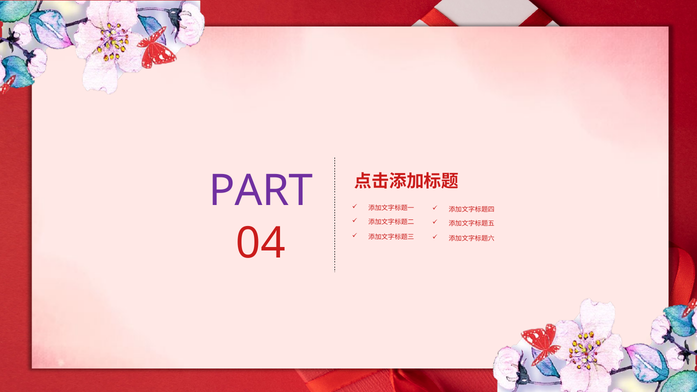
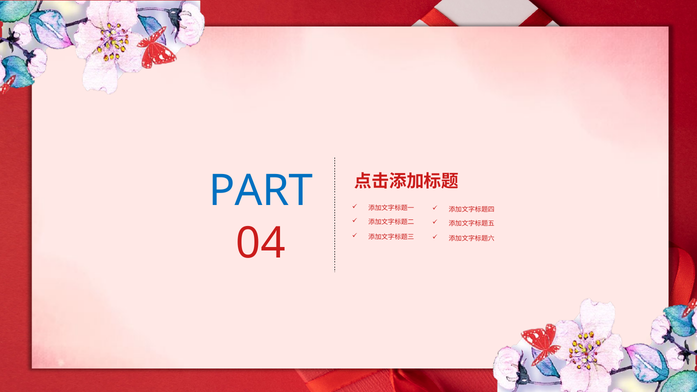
PART colour: purple -> blue (261, 191)
